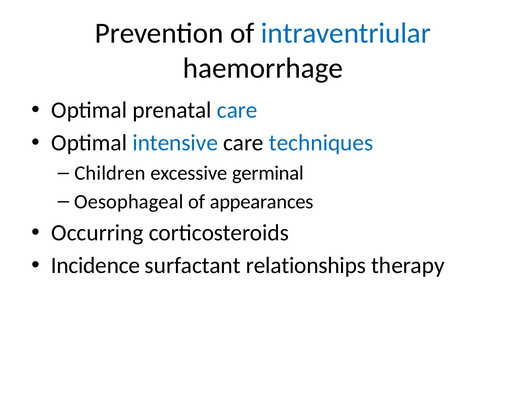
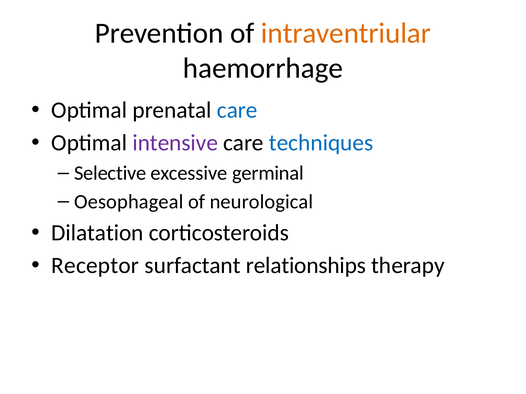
intraventriular colour: blue -> orange (346, 33)
intensive colour: blue -> purple (175, 143)
Children: Children -> Selective (110, 173)
appearances: appearances -> neurological (261, 202)
Occurring: Occurring -> Dilatation (97, 233)
Incidence: Incidence -> Receptor (95, 266)
